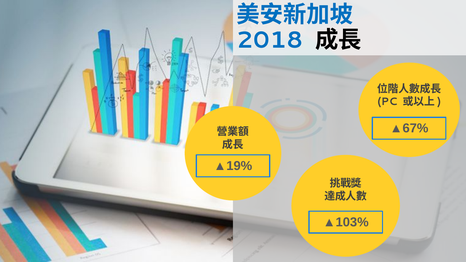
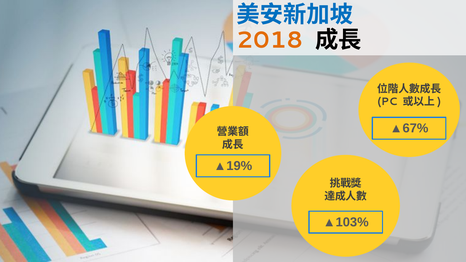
2018 colour: blue -> orange (270, 40)
